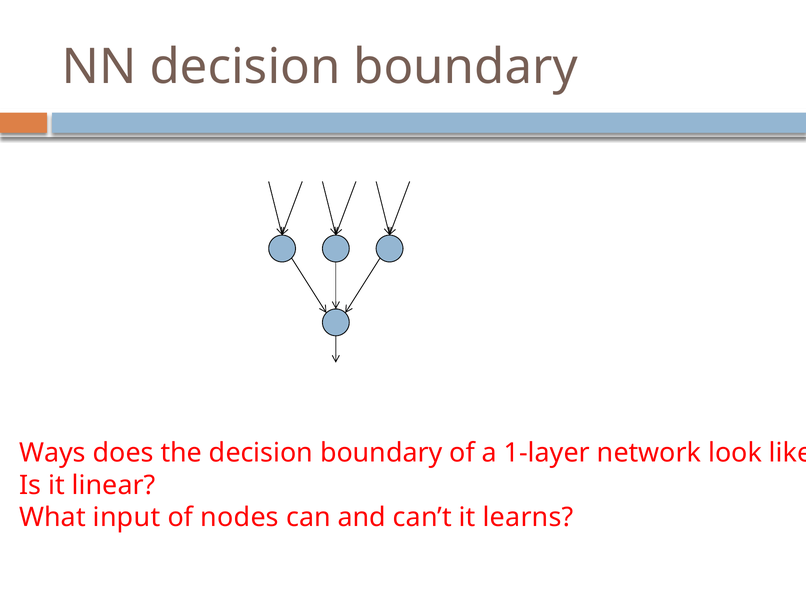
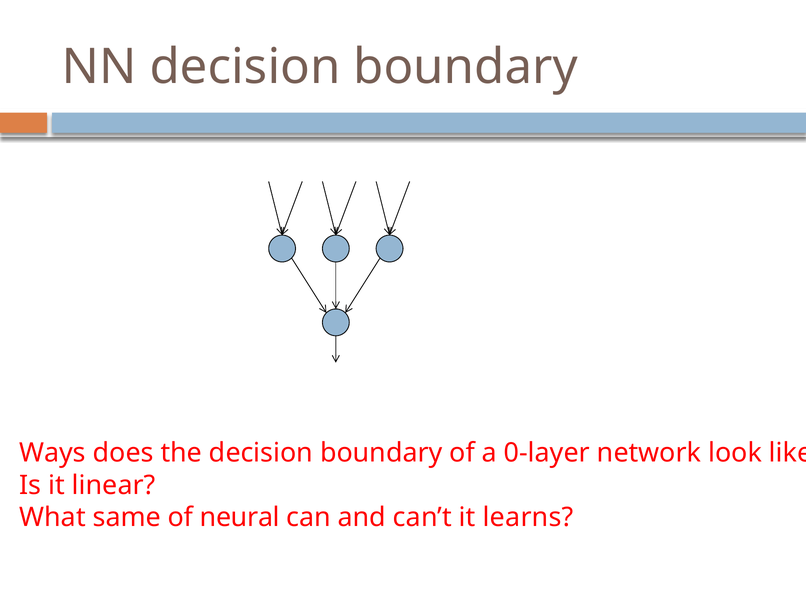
1-layer: 1-layer -> 0-layer (547, 453)
input: input -> same (127, 518)
nodes: nodes -> neural (240, 518)
